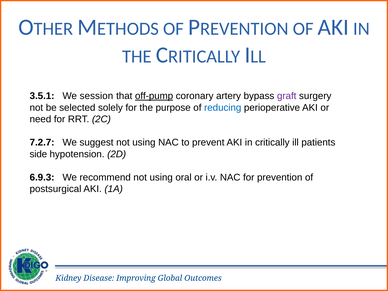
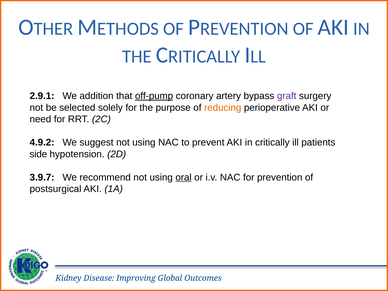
3.5.1: 3.5.1 -> 2.9.1 (42, 96)
session: session -> addition (97, 96)
reducing colour: blue -> orange (223, 108)
7.2.7: 7.2.7 -> 4.9.2 (42, 142)
6.9.3: 6.9.3 -> 3.9.7 (42, 177)
oral underline: none -> present (184, 177)
